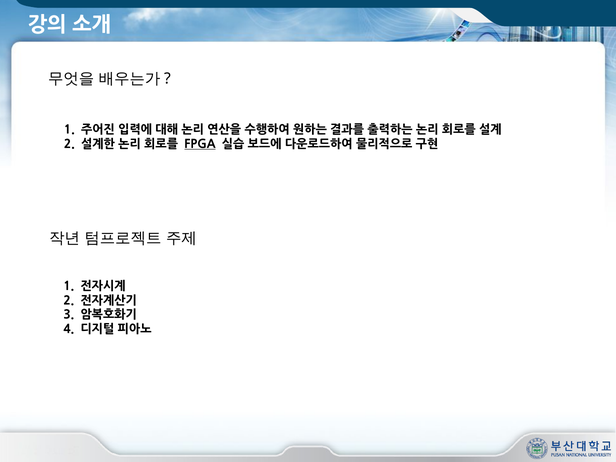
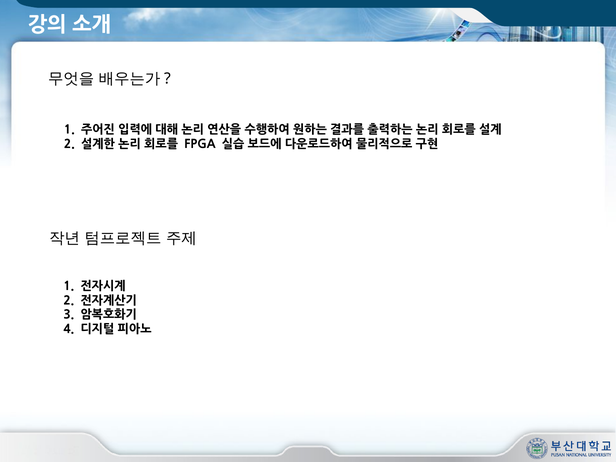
FPGA underline: present -> none (200, 144)
